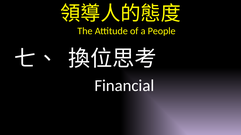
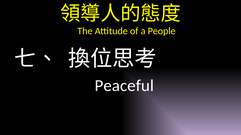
Financial: Financial -> Peaceful (124, 86)
